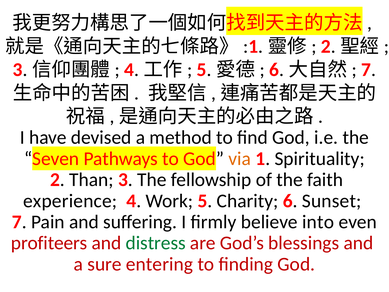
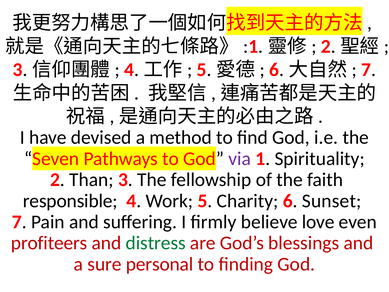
via colour: orange -> purple (240, 159)
experience: experience -> responsible (70, 201)
into: into -> love (318, 222)
entering: entering -> personal (160, 264)
